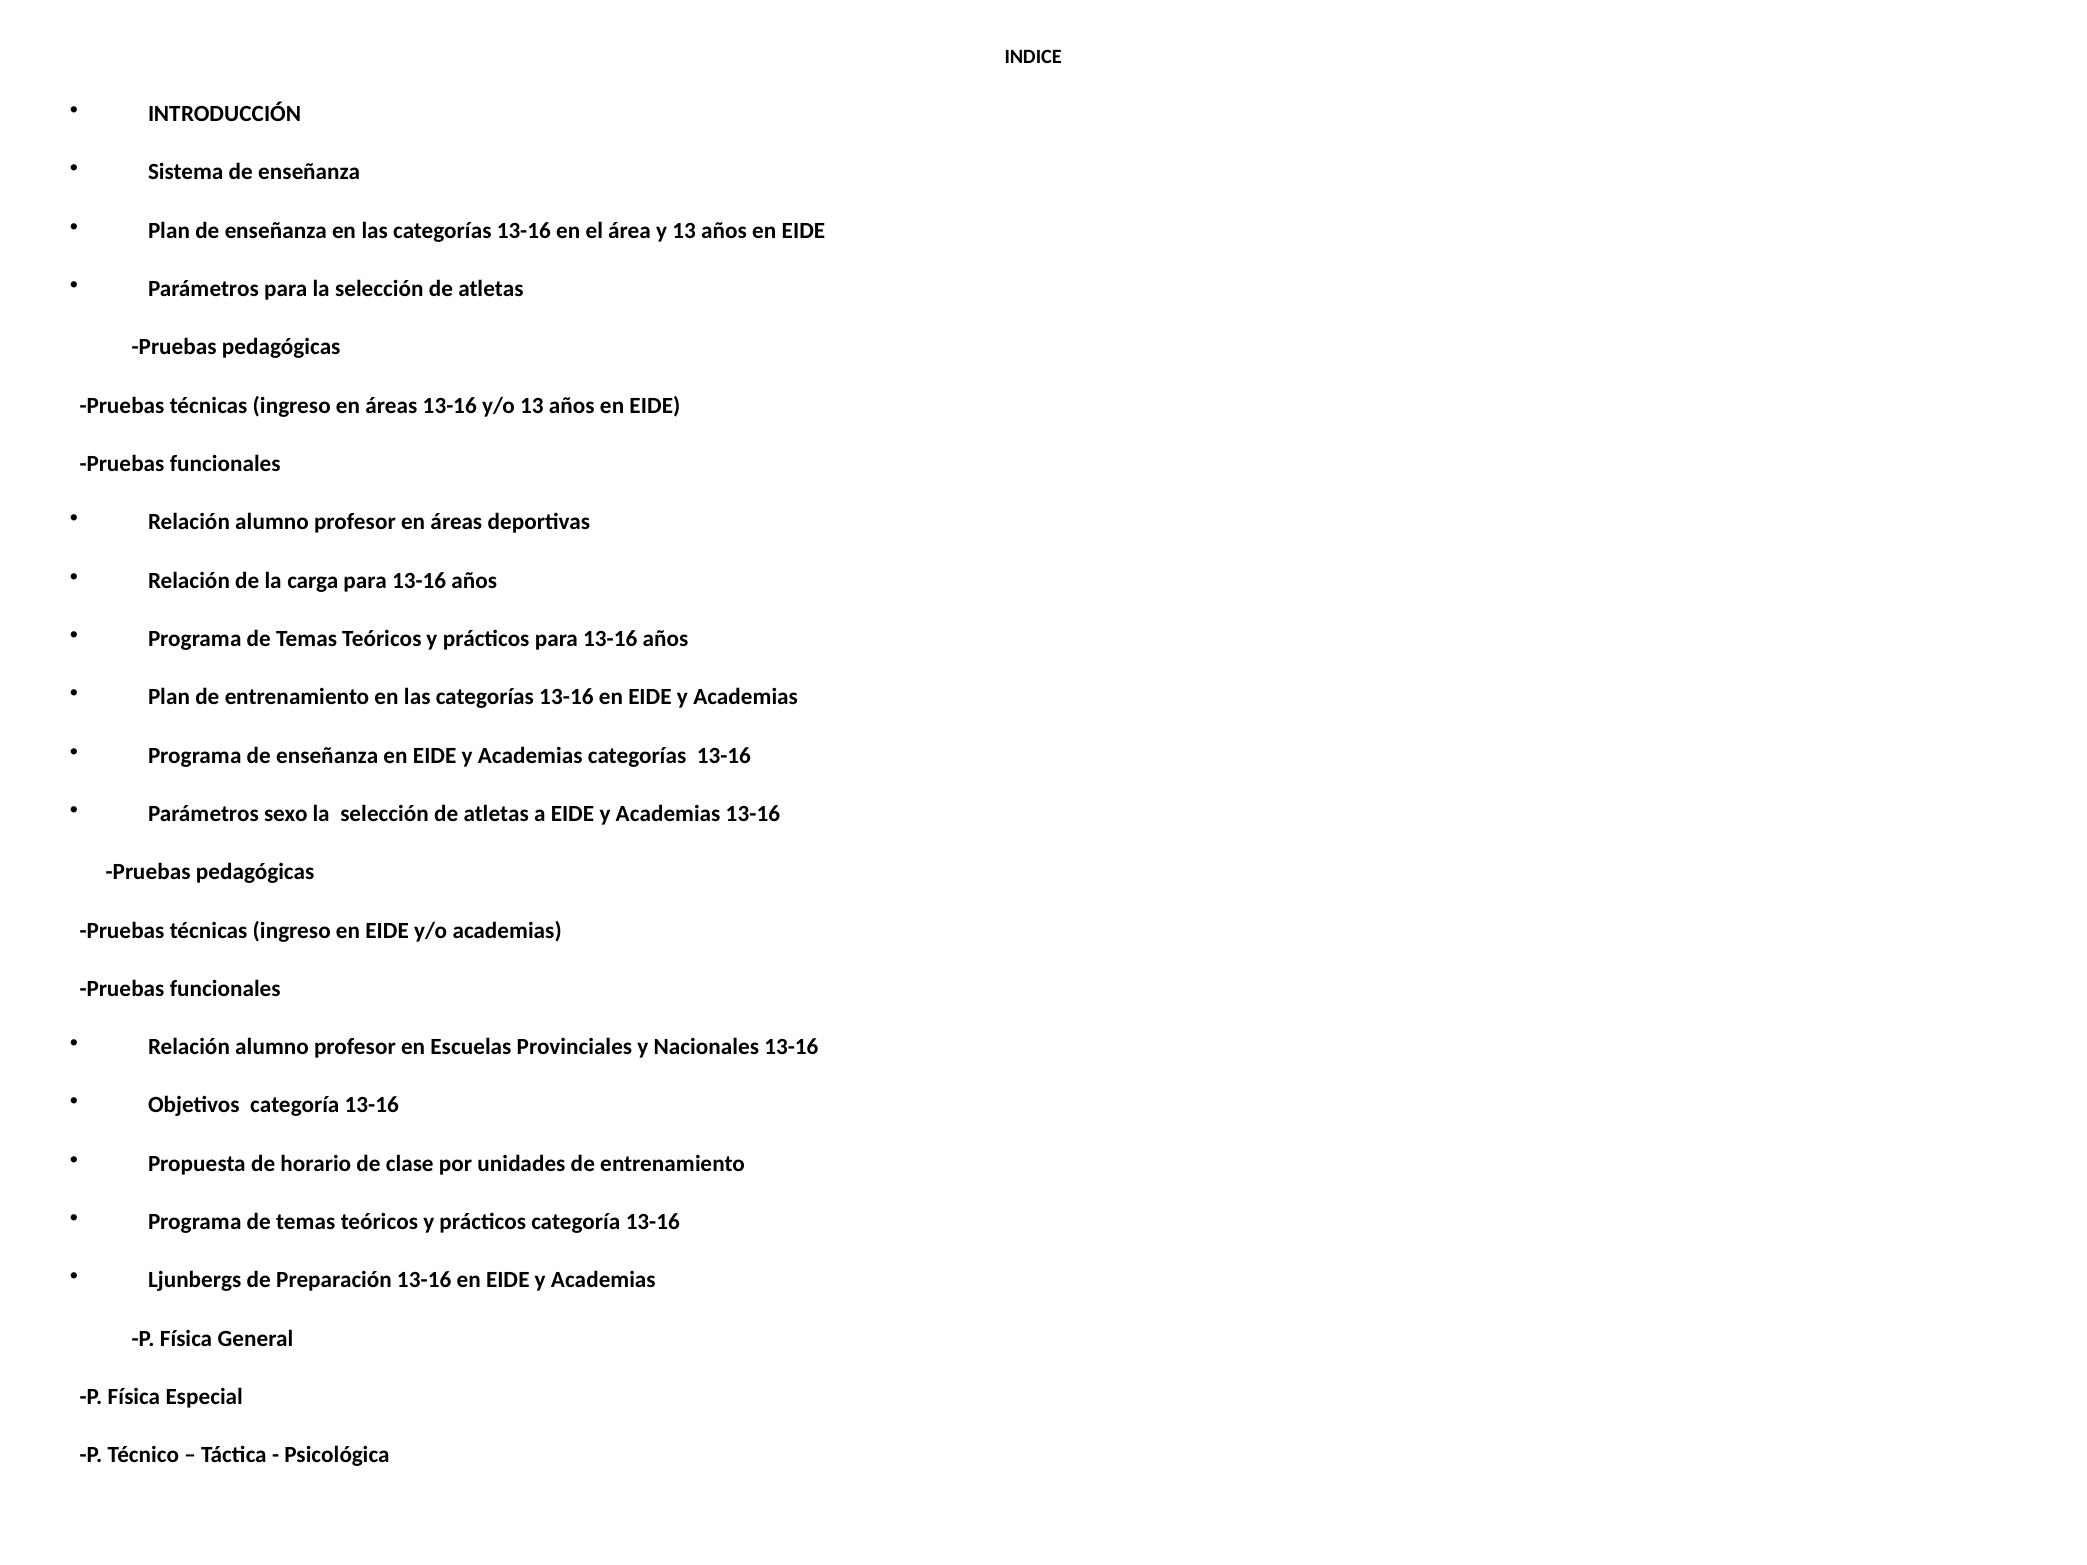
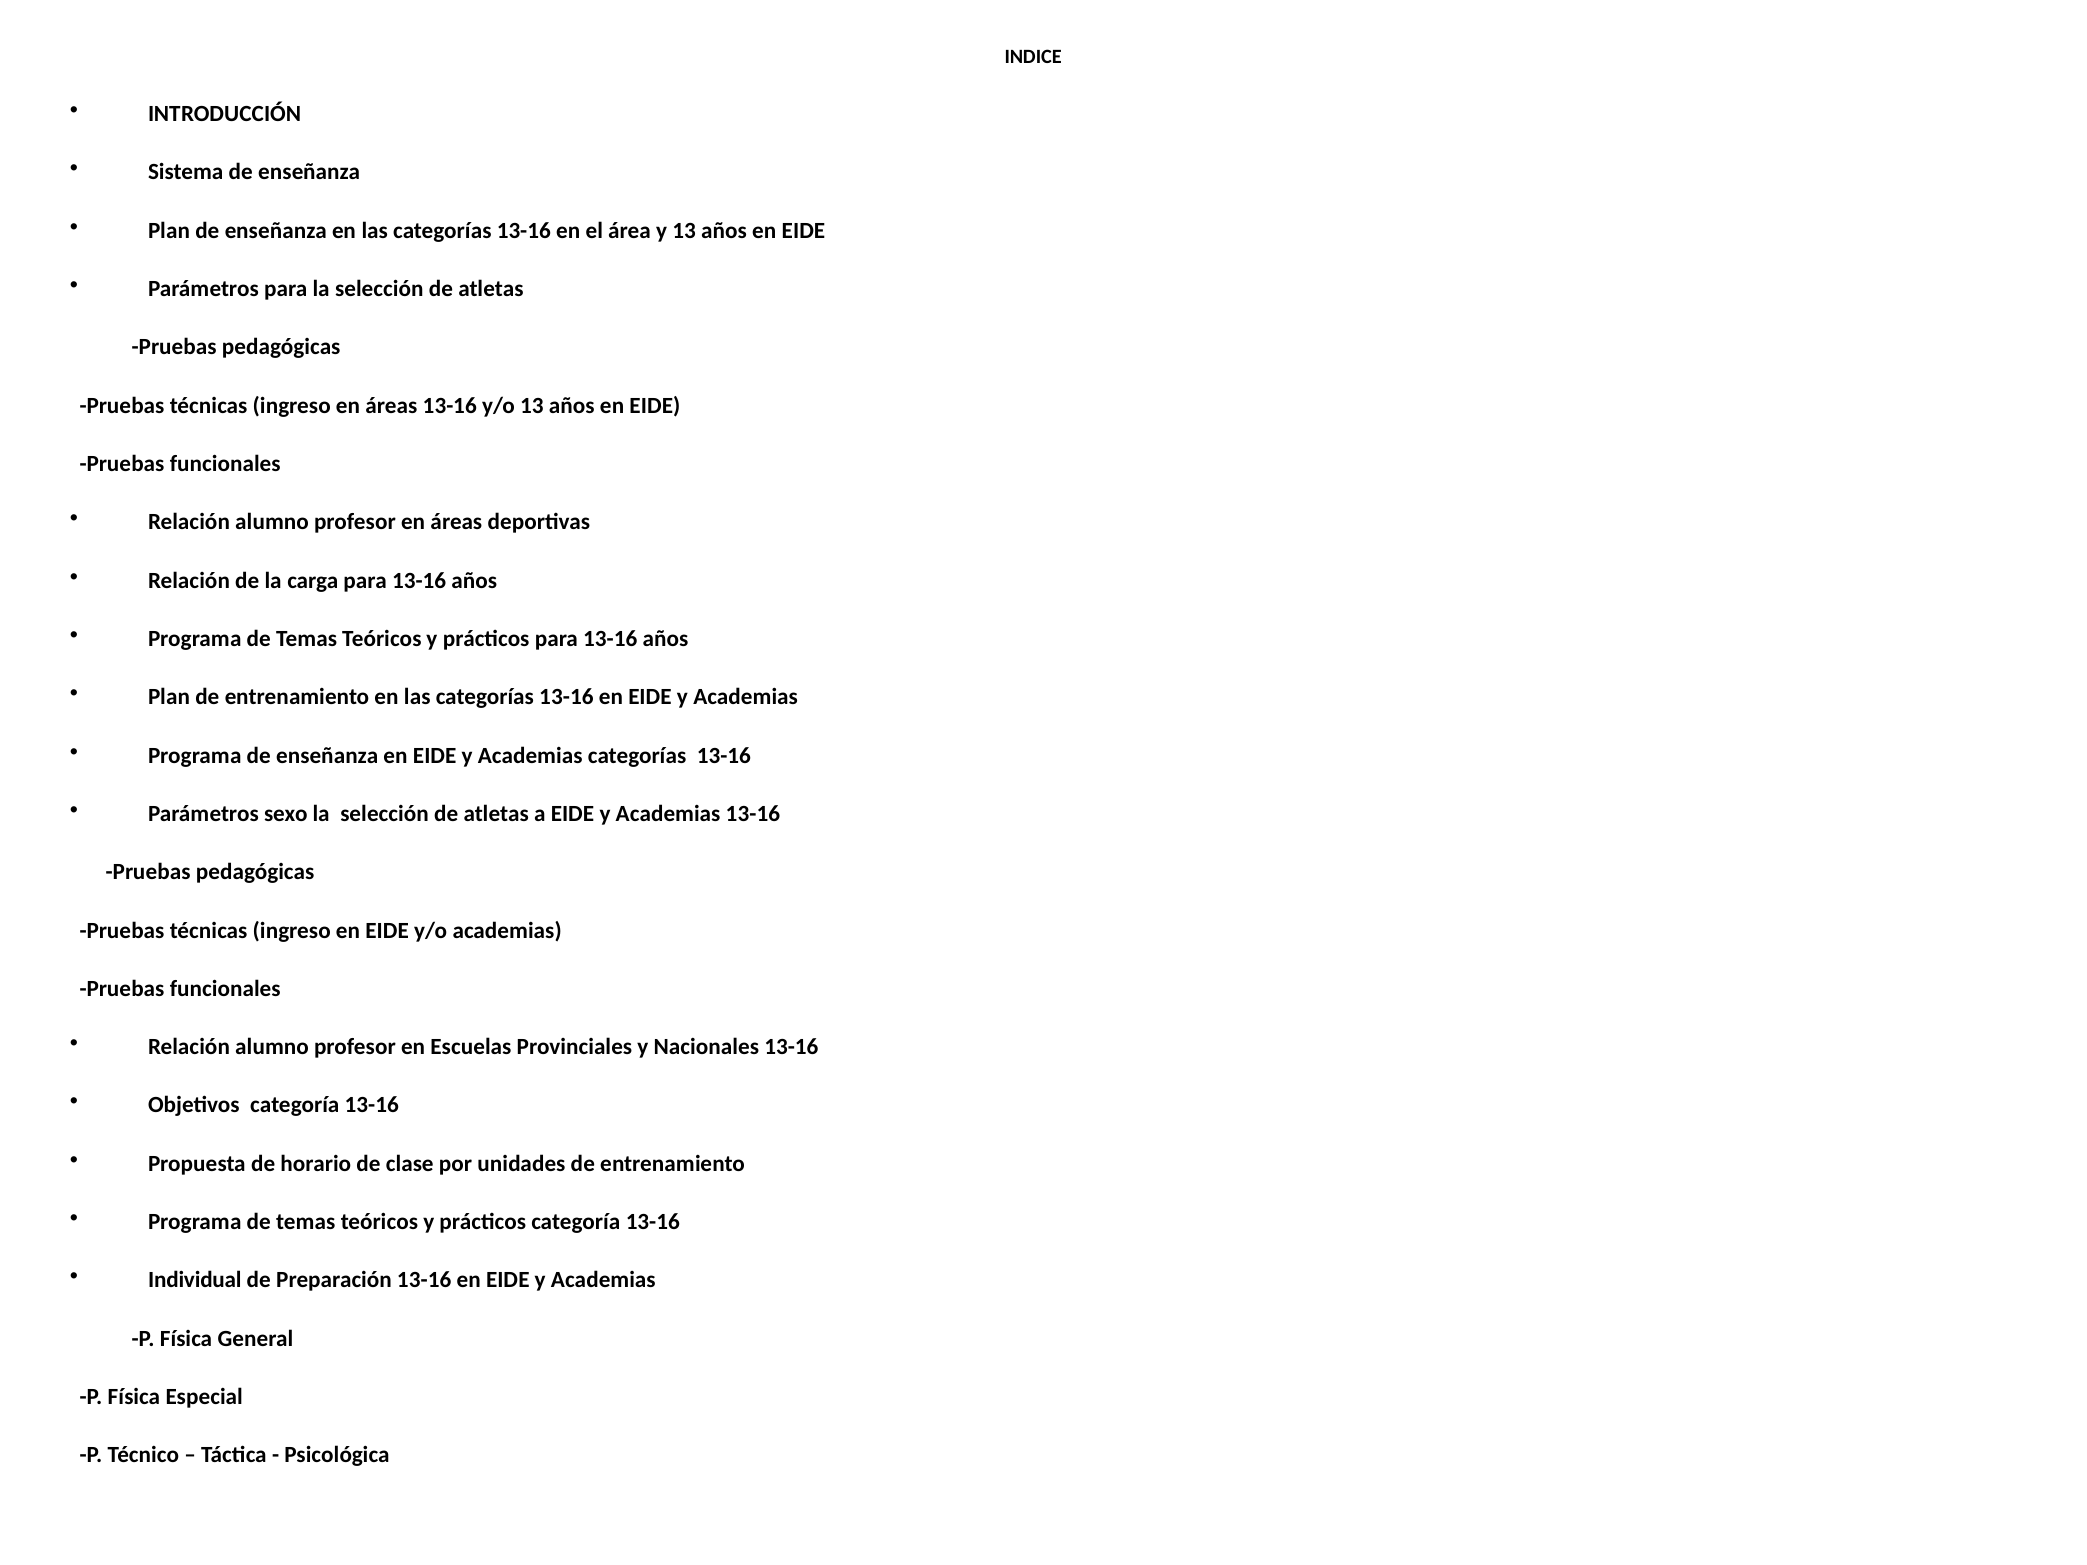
Ljunbergs: Ljunbergs -> Individual (195, 1281)
